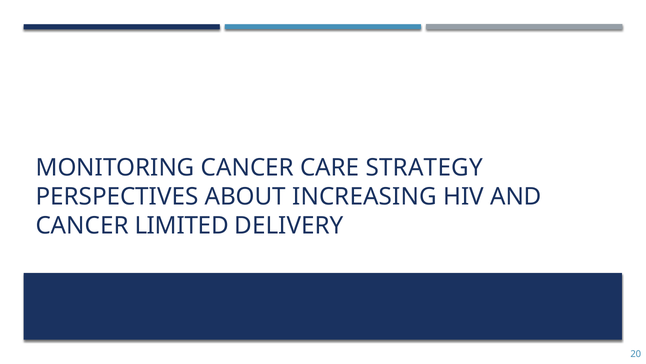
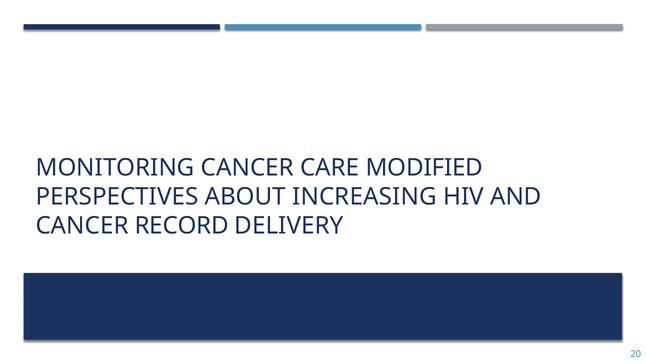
STRATEGY: STRATEGY -> MODIFIED (424, 167)
LIMITED: LIMITED -> RECORD (182, 225)
